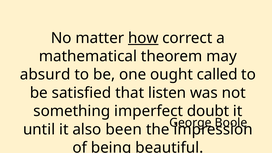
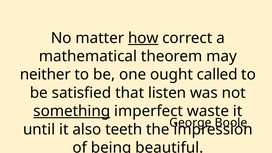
absurd: absurd -> neither (45, 75)
something underline: none -> present (72, 111)
doubt: doubt -> waste (208, 111)
been: been -> teeth (124, 129)
